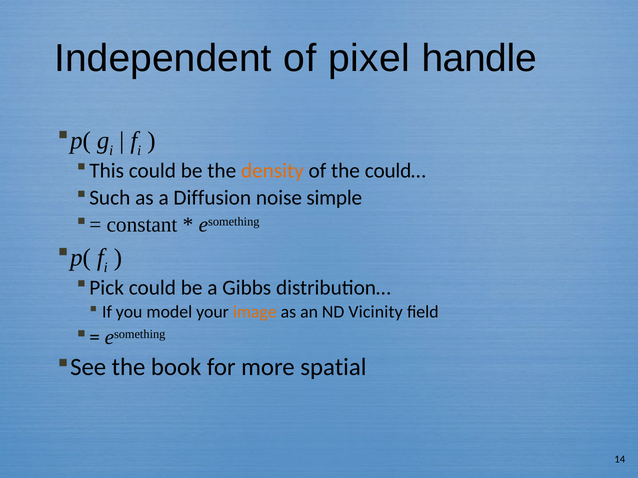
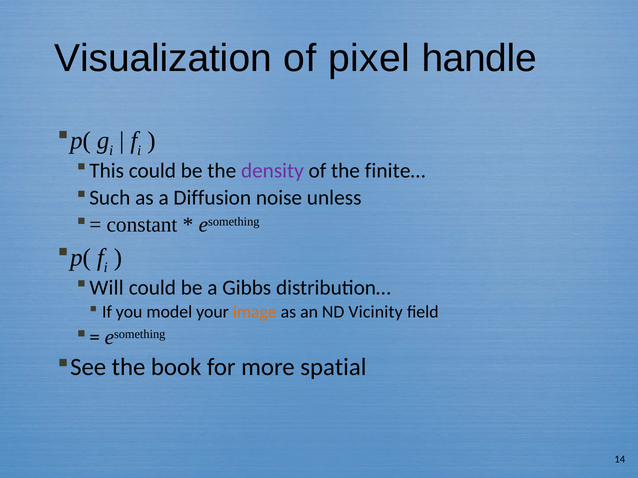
Independent: Independent -> Visualization (163, 58)
density colour: orange -> purple (272, 171)
could…: could… -> finite… (395, 171)
simple: simple -> unless (334, 198)
Pick: Pick -> Will (107, 288)
